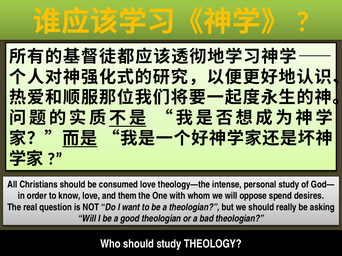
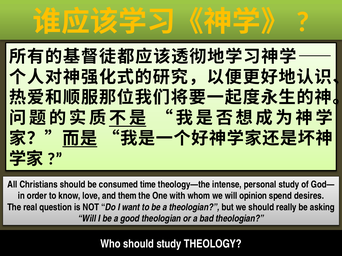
consumed love: love -> time (148, 185)
oppose: oppose -> opinion (253, 196)
